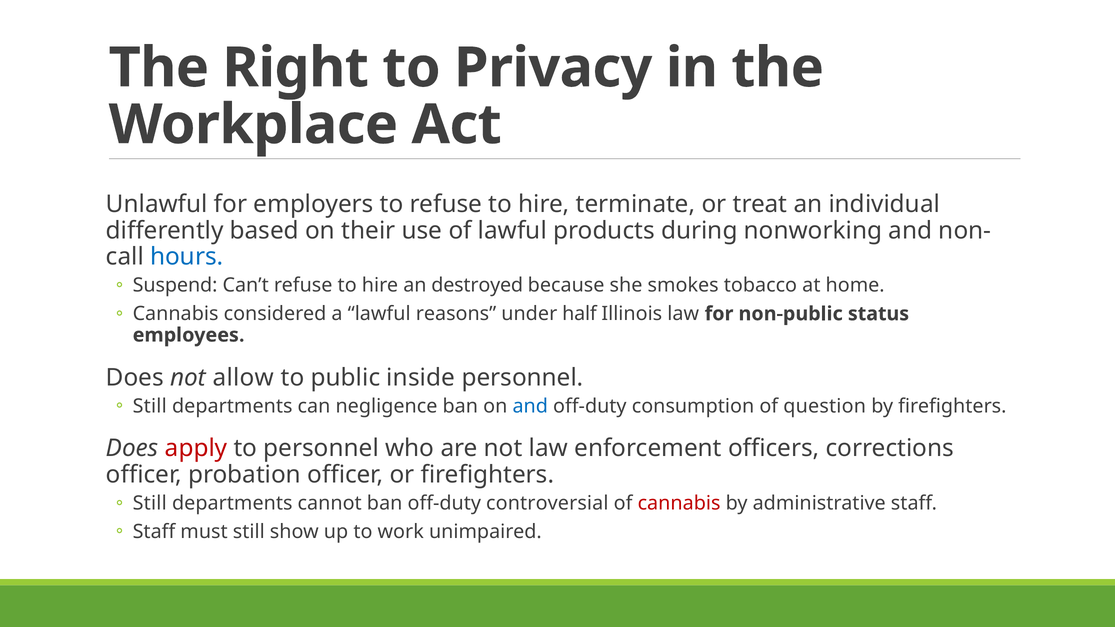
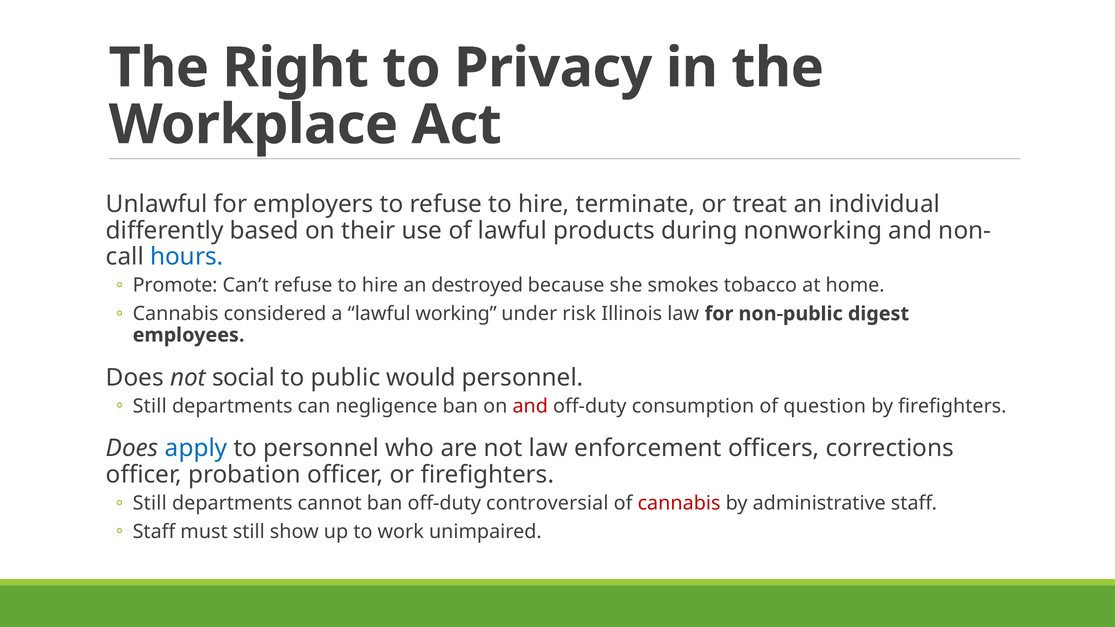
Suspend: Suspend -> Promote (175, 286)
reasons: reasons -> working (456, 314)
half: half -> risk (579, 314)
status: status -> digest (878, 314)
allow: allow -> social (244, 378)
inside: inside -> would (421, 378)
and colour: blue -> red (530, 406)
apply colour: red -> blue (196, 448)
